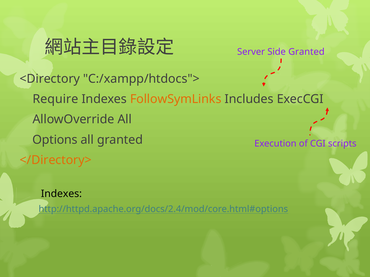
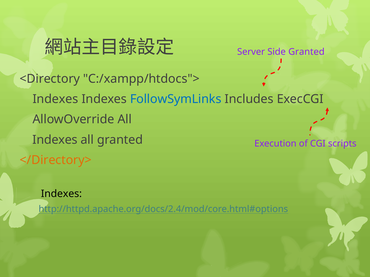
Require: Require -> Indexes (55, 99)
FollowSymLinks colour: orange -> blue (176, 99)
Options: Options -> Indexes (55, 140)
